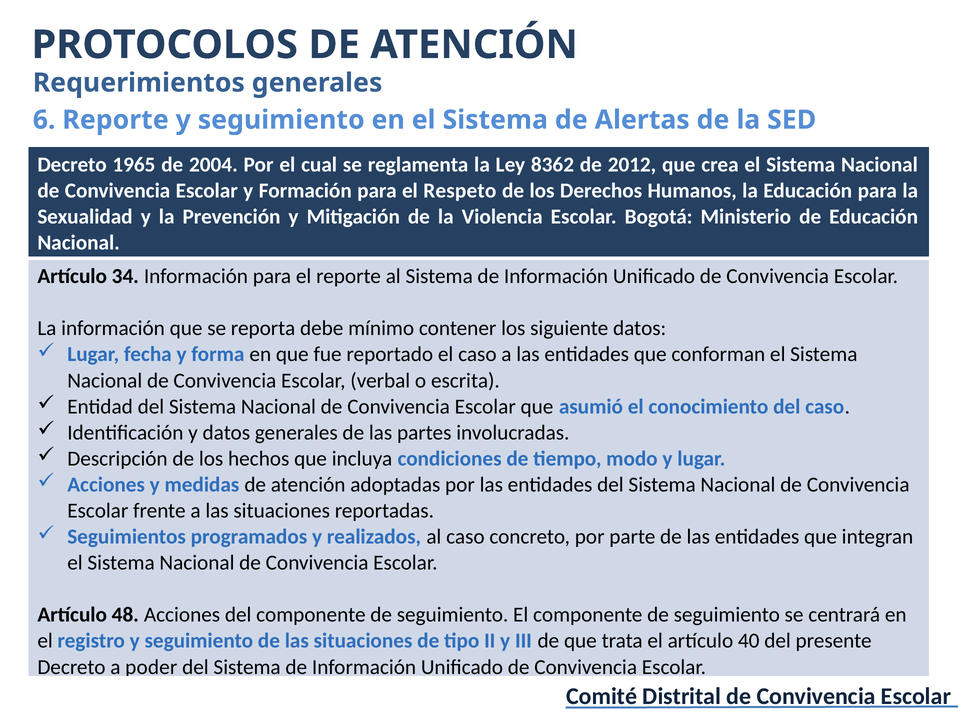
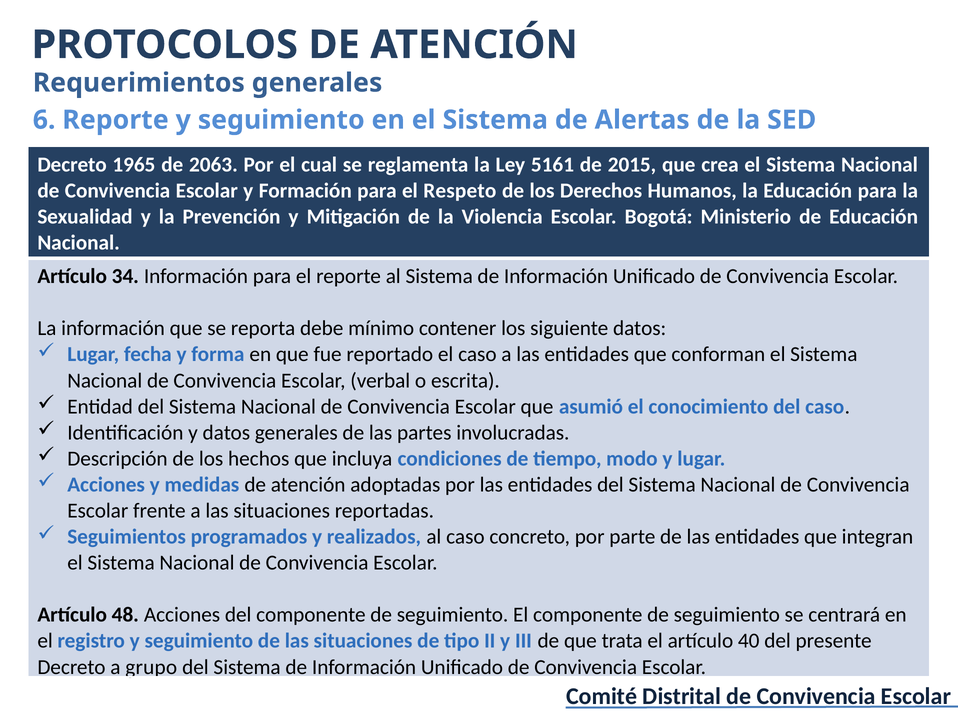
2004: 2004 -> 2063 (213, 164)
8362: 8362 -> 5161 (552, 164)
2012: 2012 -> 2015 (632, 164)
poder: poder -> grupo (151, 667)
